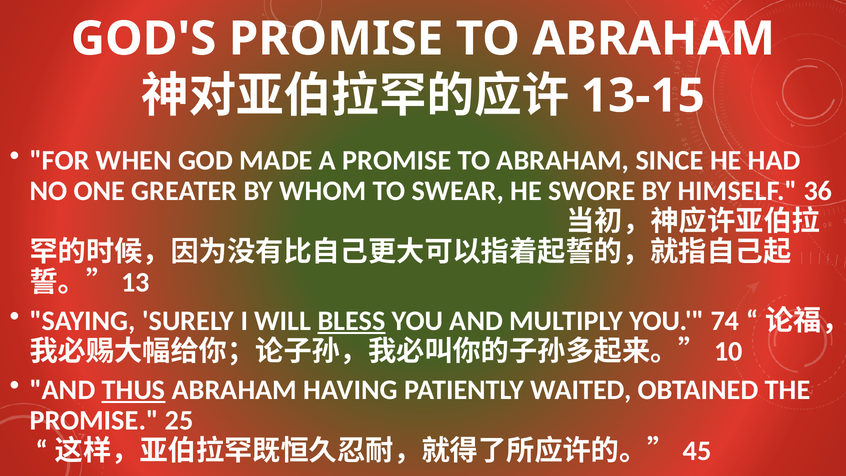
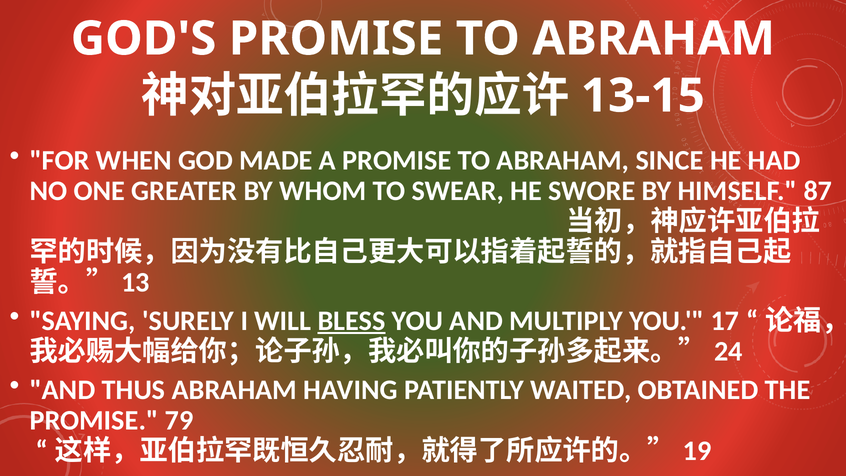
36: 36 -> 87 (818, 191)
74: 74 -> 17 (725, 321)
10: 10 -> 24 (728, 351)
THUS underline: present -> none (133, 390)
25: 25 -> 79 (179, 420)
45: 45 -> 19 (697, 451)
